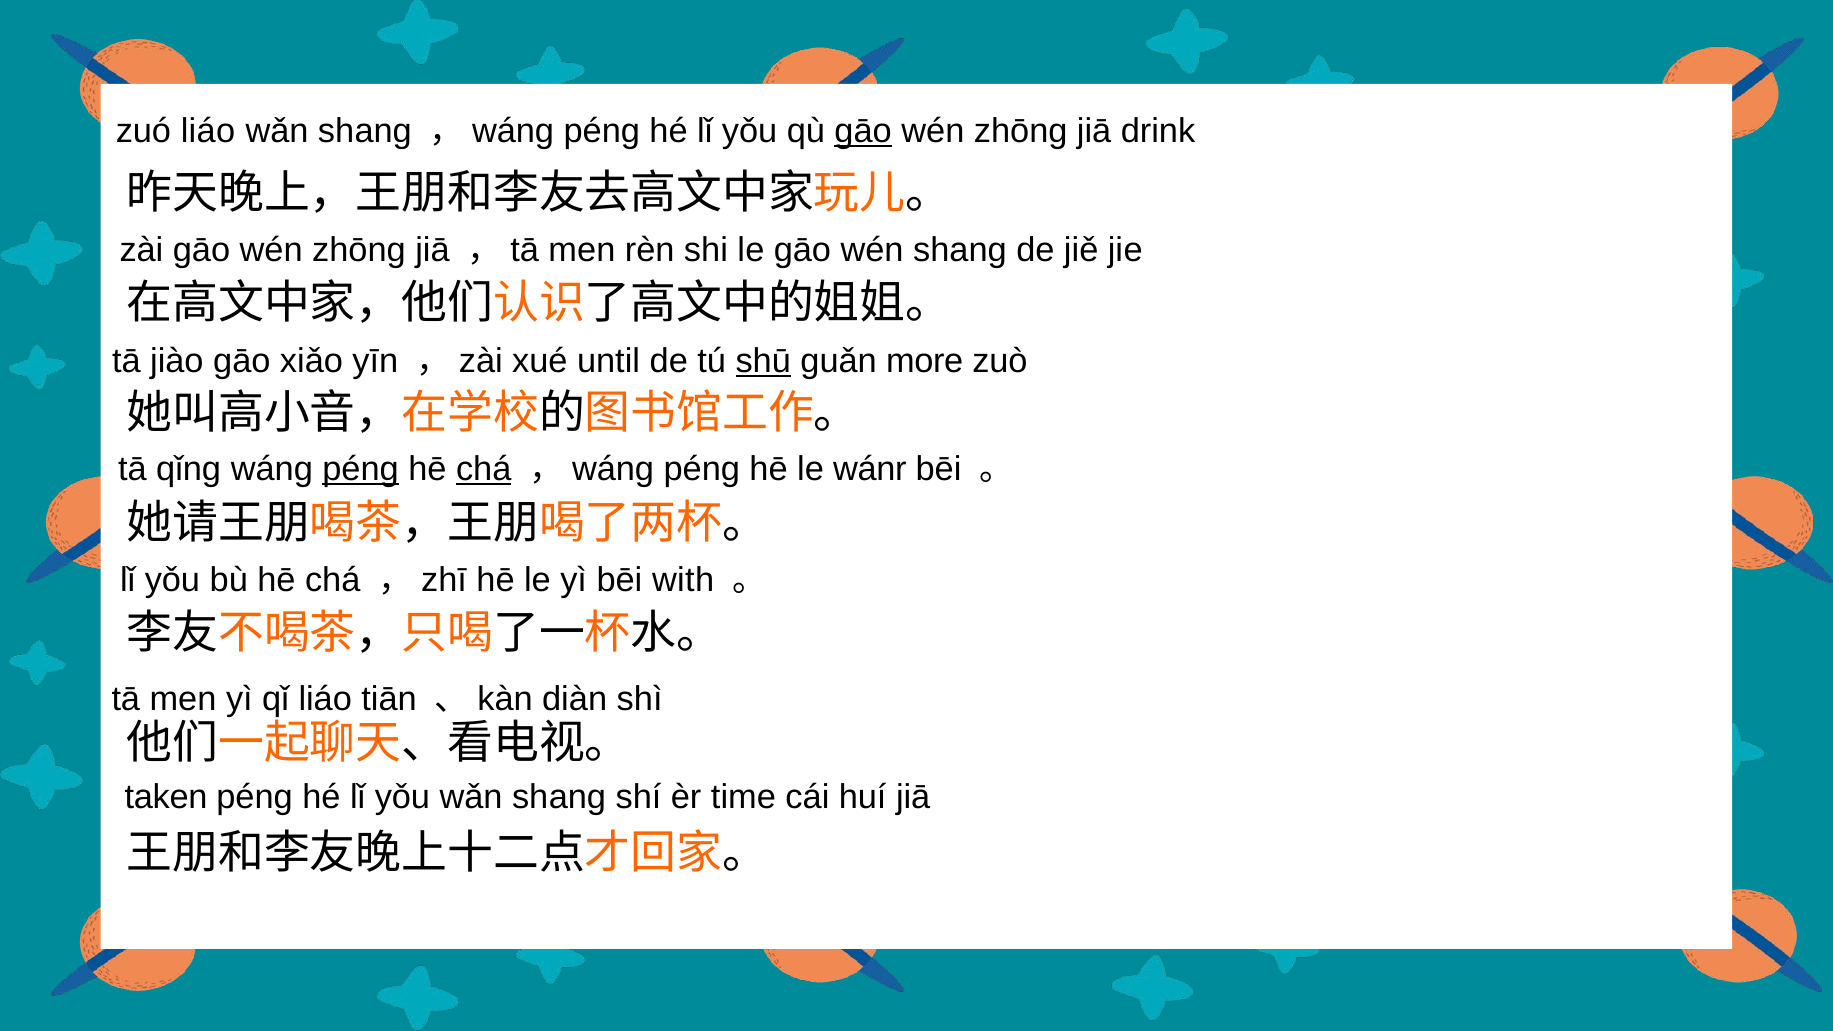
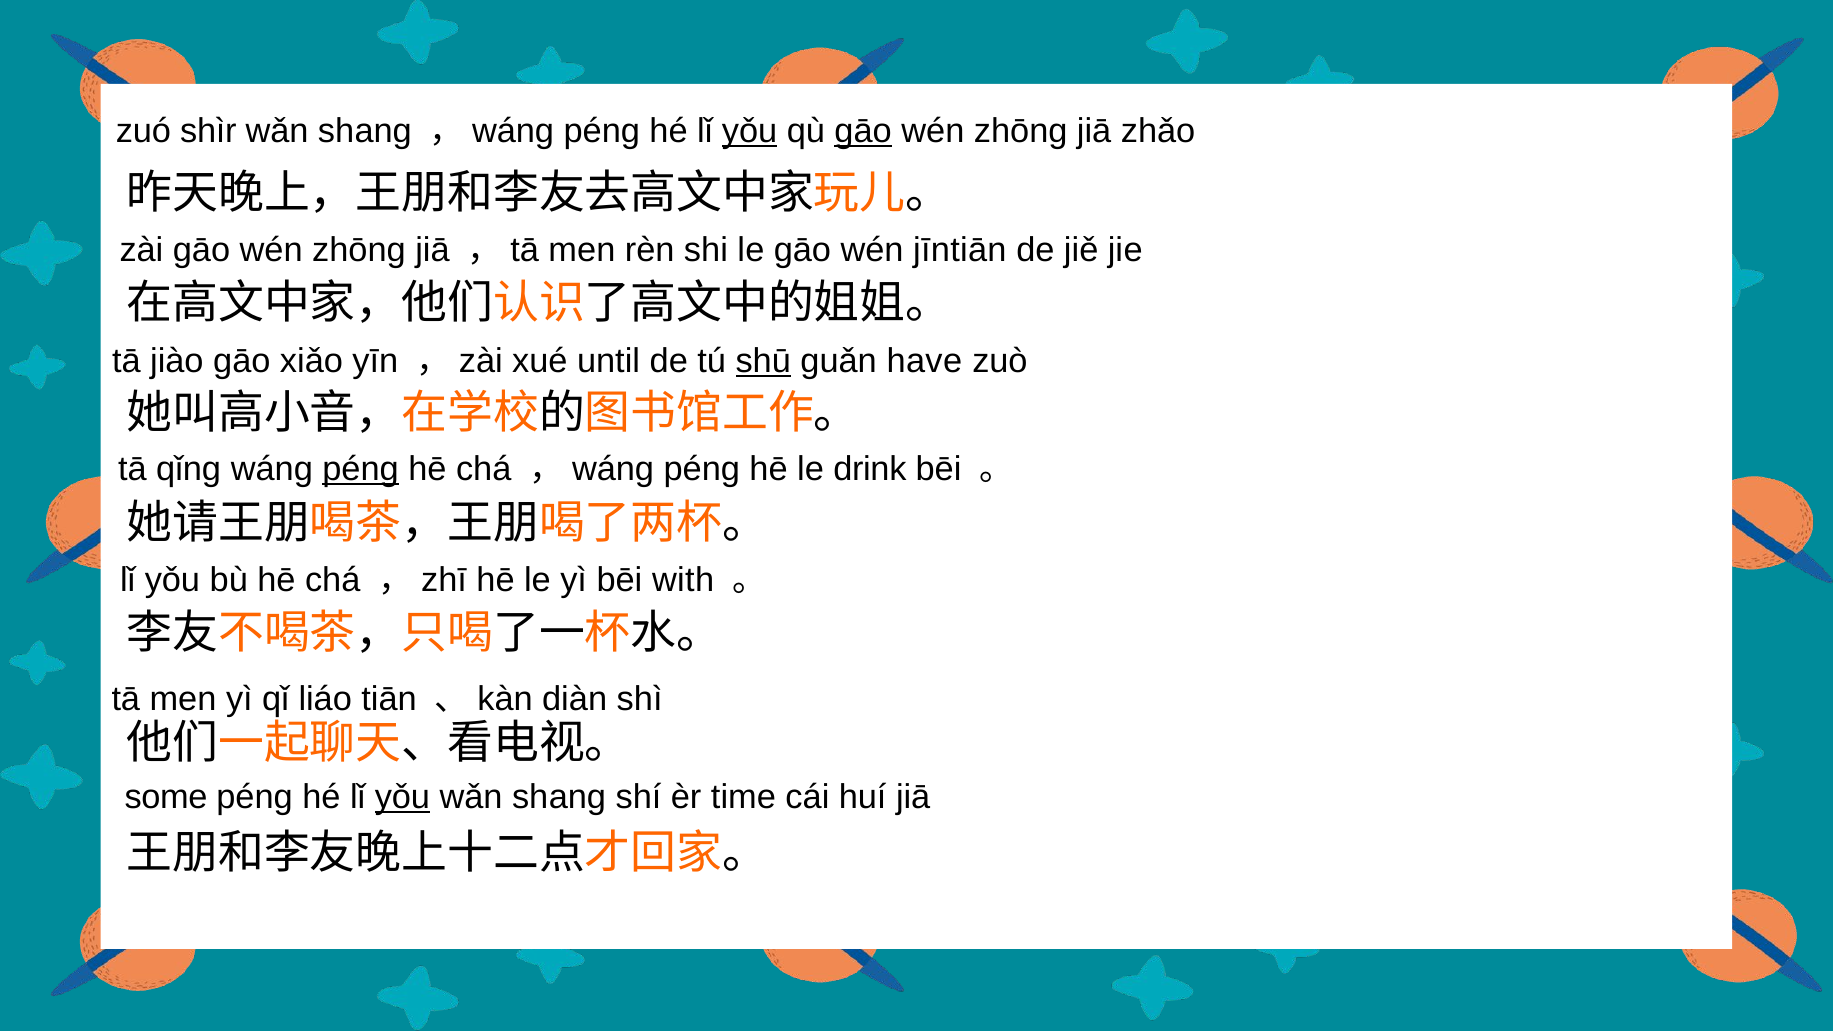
zuó liáo: liáo -> shìr (208, 132)
yǒu underline: none -> present (750, 132)
drink: drink -> zhǎo (1158, 132)
wén shang: shang -> jīntiān (960, 250)
more: more -> have (924, 361)
chá underline: present -> none (484, 469)
wánr: wánr -> drink (870, 469)
taken: taken -> some (166, 797)
yǒu underline: none -> present (402, 797)
